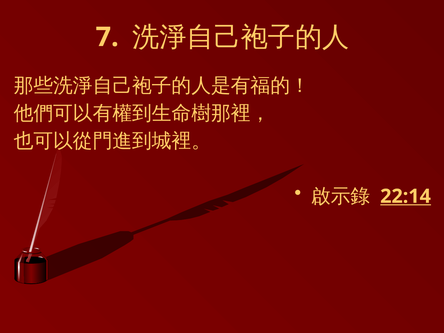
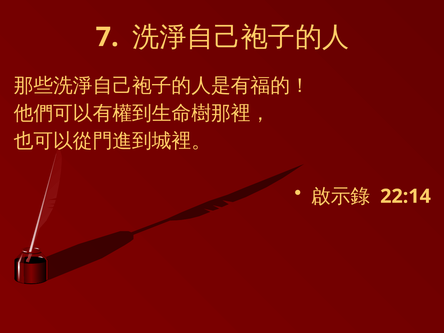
22:14 underline: present -> none (406, 196)
